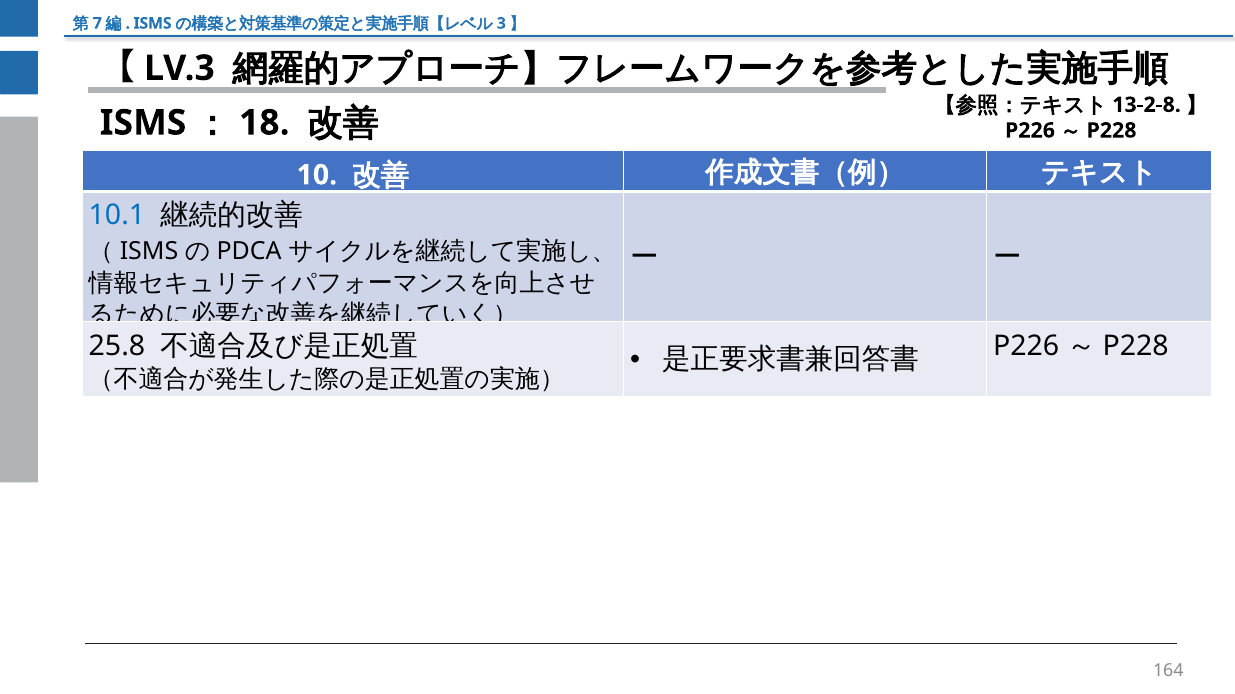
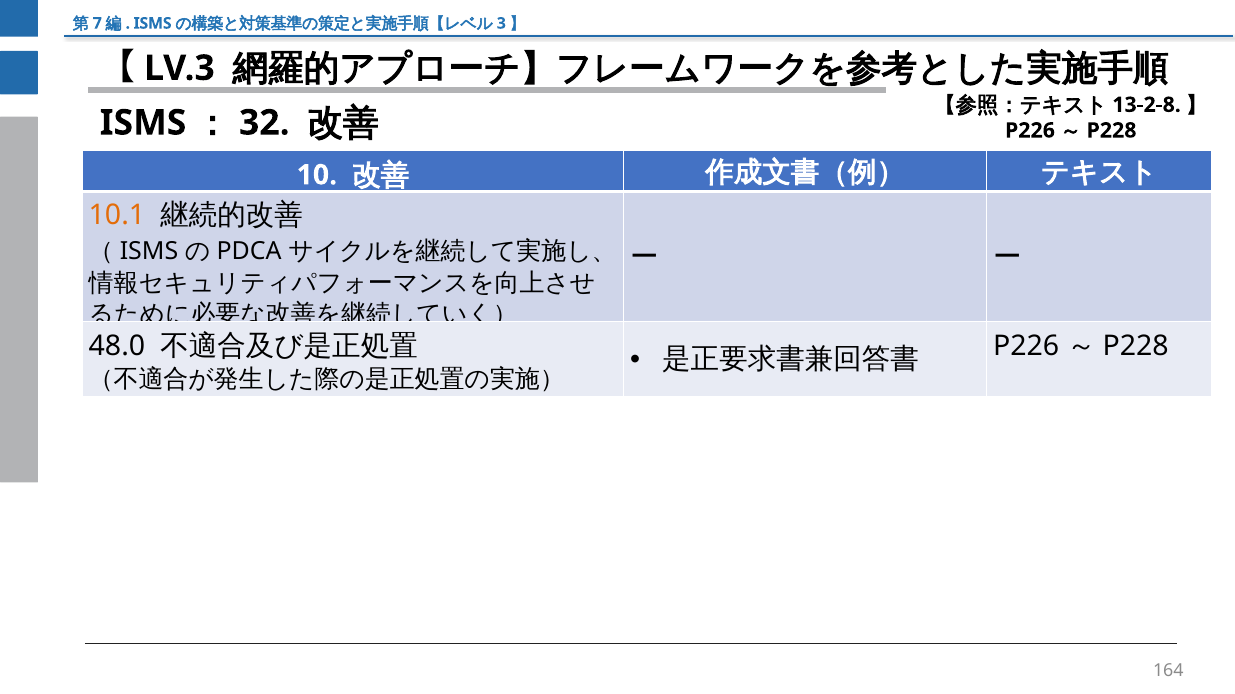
18: 18 -> 32 (264, 123)
10.1 colour: blue -> orange (117, 216)
25.8: 25.8 -> 48.0 (117, 346)
